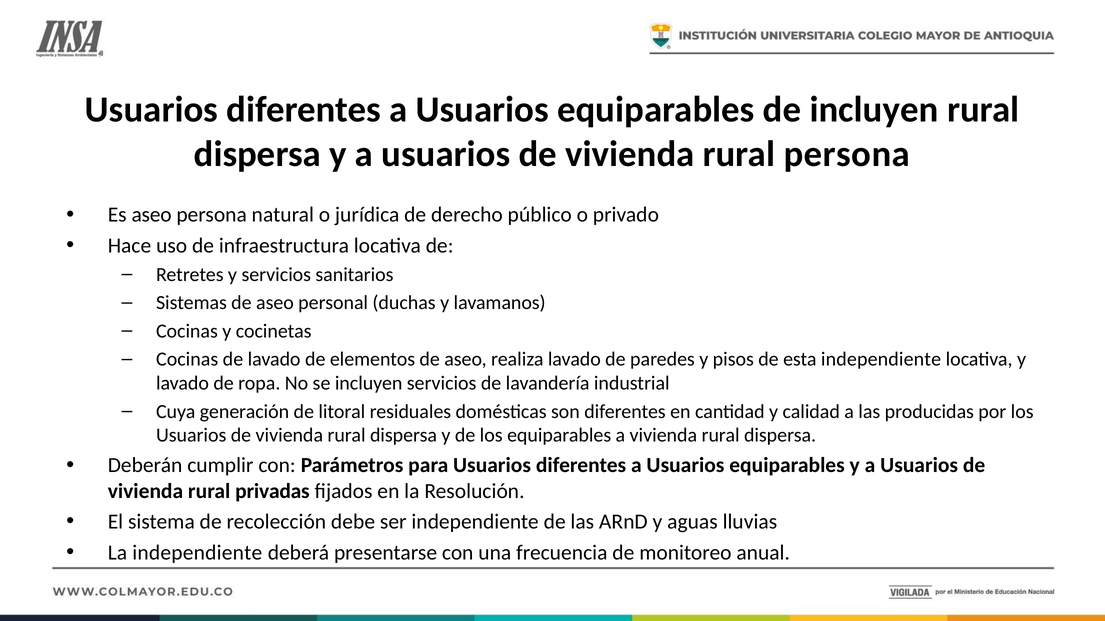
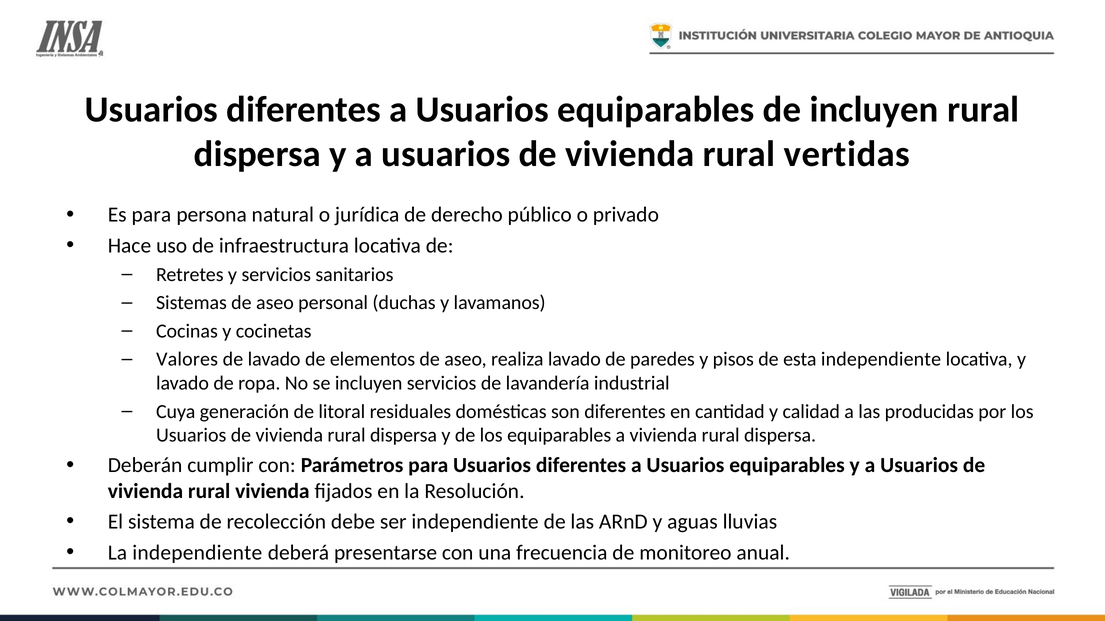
rural persona: persona -> vertidas (847, 154)
Es aseo: aseo -> para (151, 215)
Cocinas: Cocinas -> Valores (187, 360)
rural privadas: privadas -> vivienda (272, 492)
